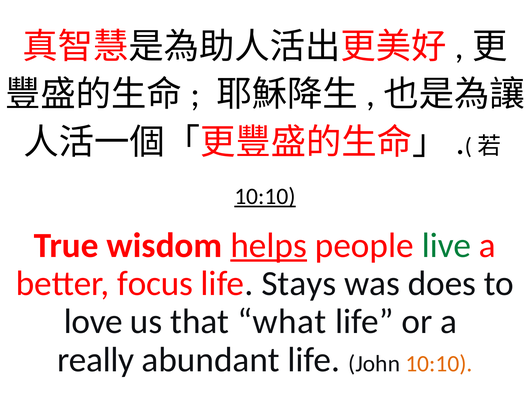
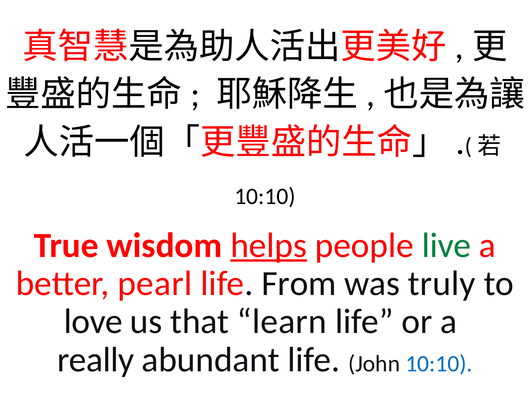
10:10 underline: present -> none (265, 197)
focus: focus -> pearl (155, 284)
Stays: Stays -> From (299, 284)
does: does -> truly (442, 284)
what: what -> learn (282, 322)
10:10 colour: orange -> blue (439, 364)
